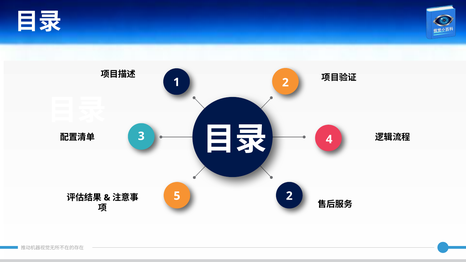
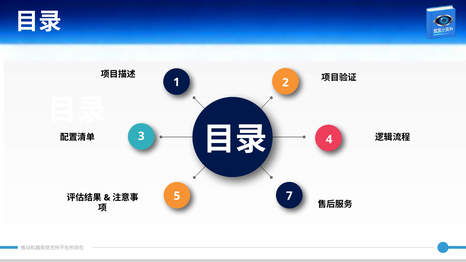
5 2: 2 -> 7 (289, 196)
